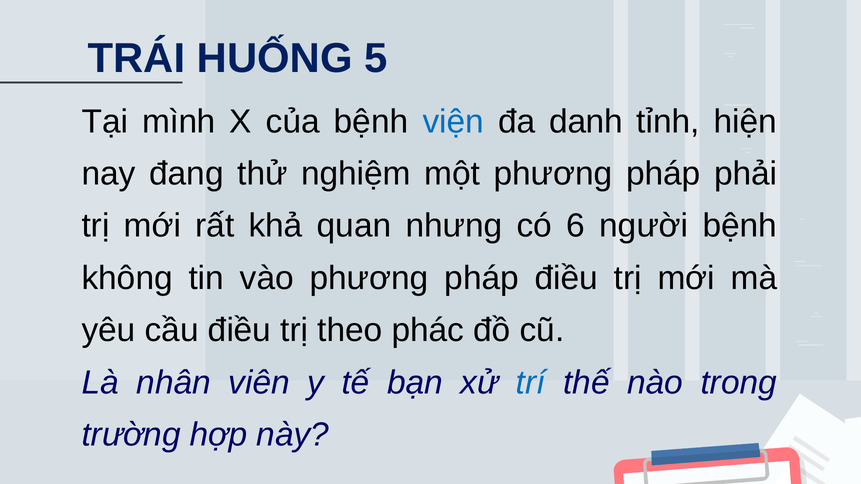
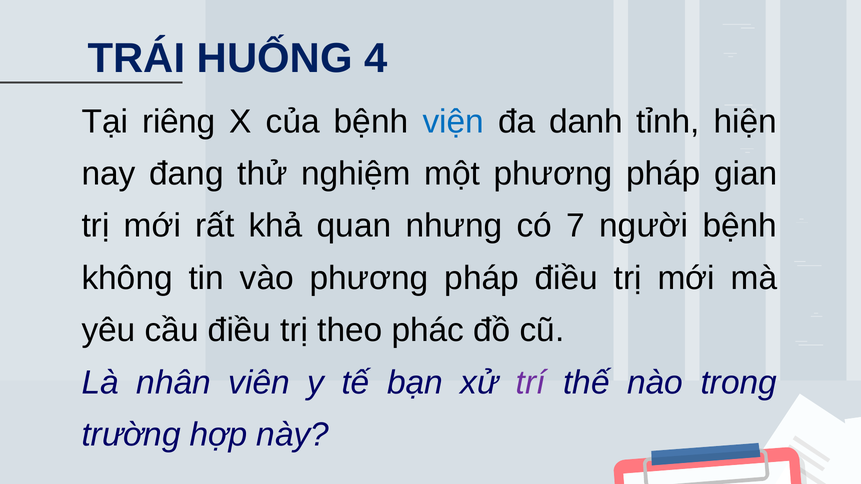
5: 5 -> 4 (376, 59)
mình: mình -> riêng (179, 122)
phải: phải -> gian (746, 174)
6: 6 -> 7 (576, 226)
trí colour: blue -> purple (531, 383)
